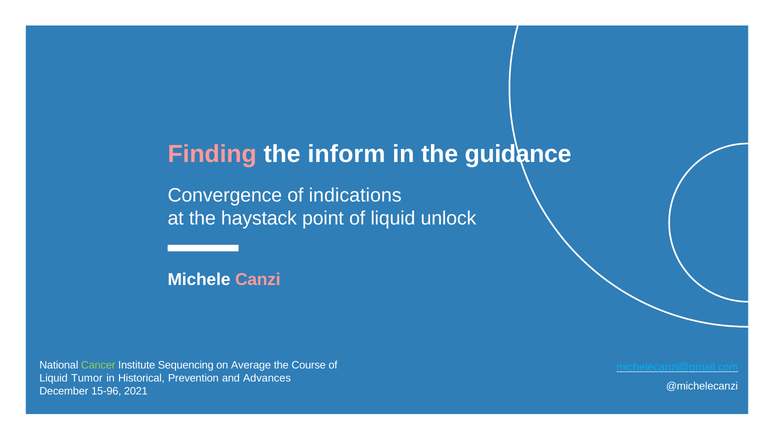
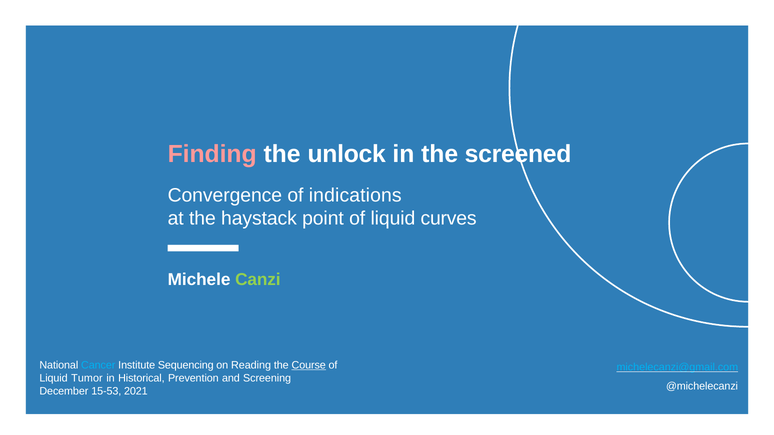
inform: inform -> unlock (347, 154)
guidance: guidance -> screened (518, 154)
unlock: unlock -> curves (449, 219)
Canzi colour: pink -> light green (258, 280)
Cancer colour: light green -> light blue (98, 366)
Average: Average -> Reading (251, 366)
Course underline: none -> present (309, 366)
Advances: Advances -> Screening (267, 379)
15-96: 15-96 -> 15-53 (106, 391)
